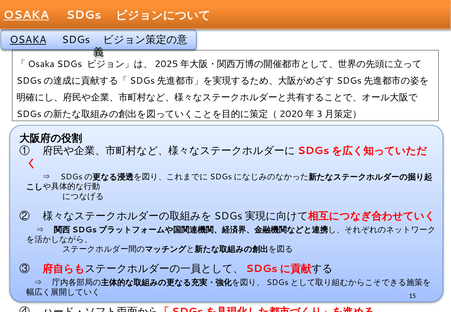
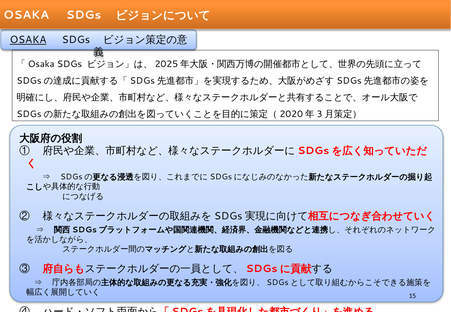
OSAKA underline: present -> none (26, 15)
